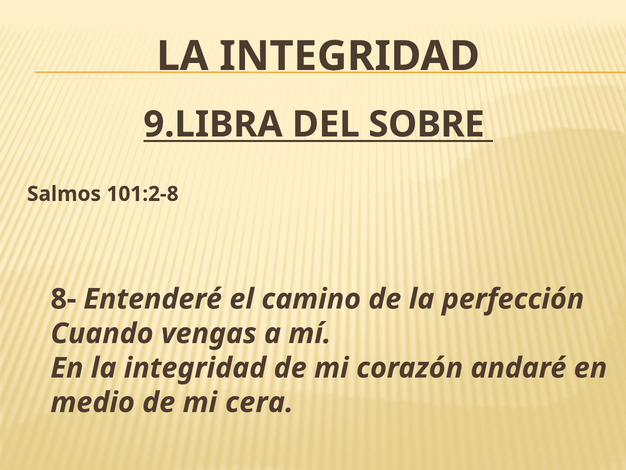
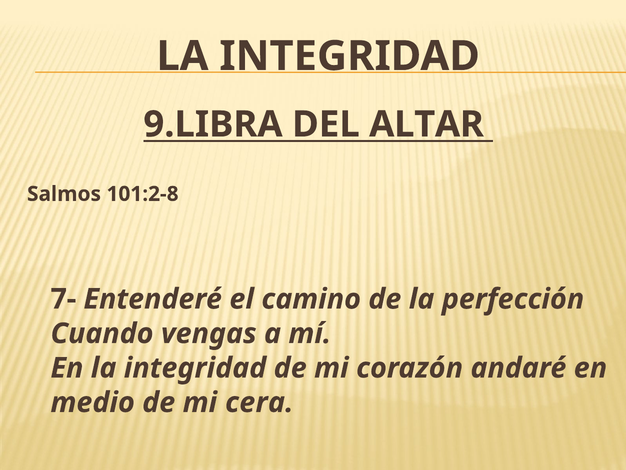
SOBRE: SOBRE -> ALTAR (426, 124)
8-: 8- -> 7- (63, 299)
